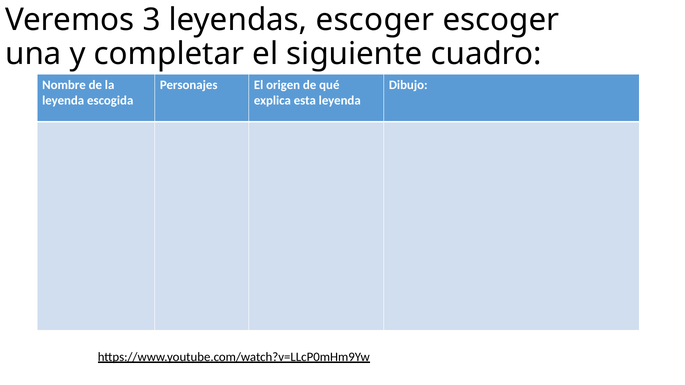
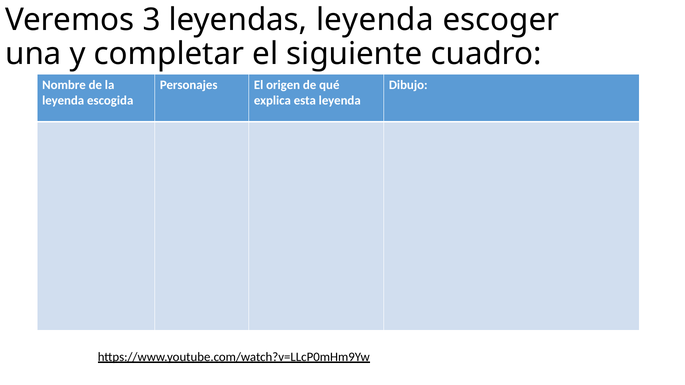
leyendas escoger: escoger -> leyenda (375, 20)
